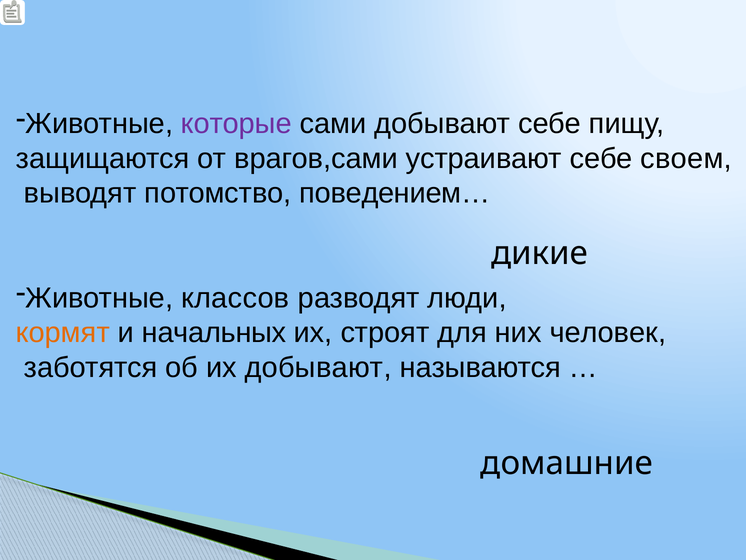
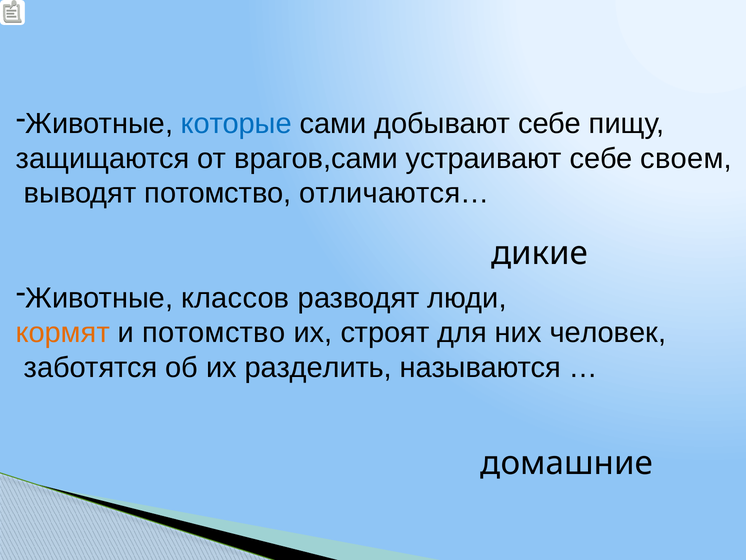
которые colour: purple -> blue (236, 124)
поведением…: поведением… -> отличаются… (394, 193)
и начальных: начальных -> потомство (214, 333)
их добывают: добывают -> разделить (318, 367)
